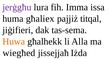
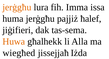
jerġgħu colour: purple -> orange (17, 7)
huma għaliex: għaliex -> jerġgħu (40, 19)
titqal: titqal -> ħalef (91, 19)
